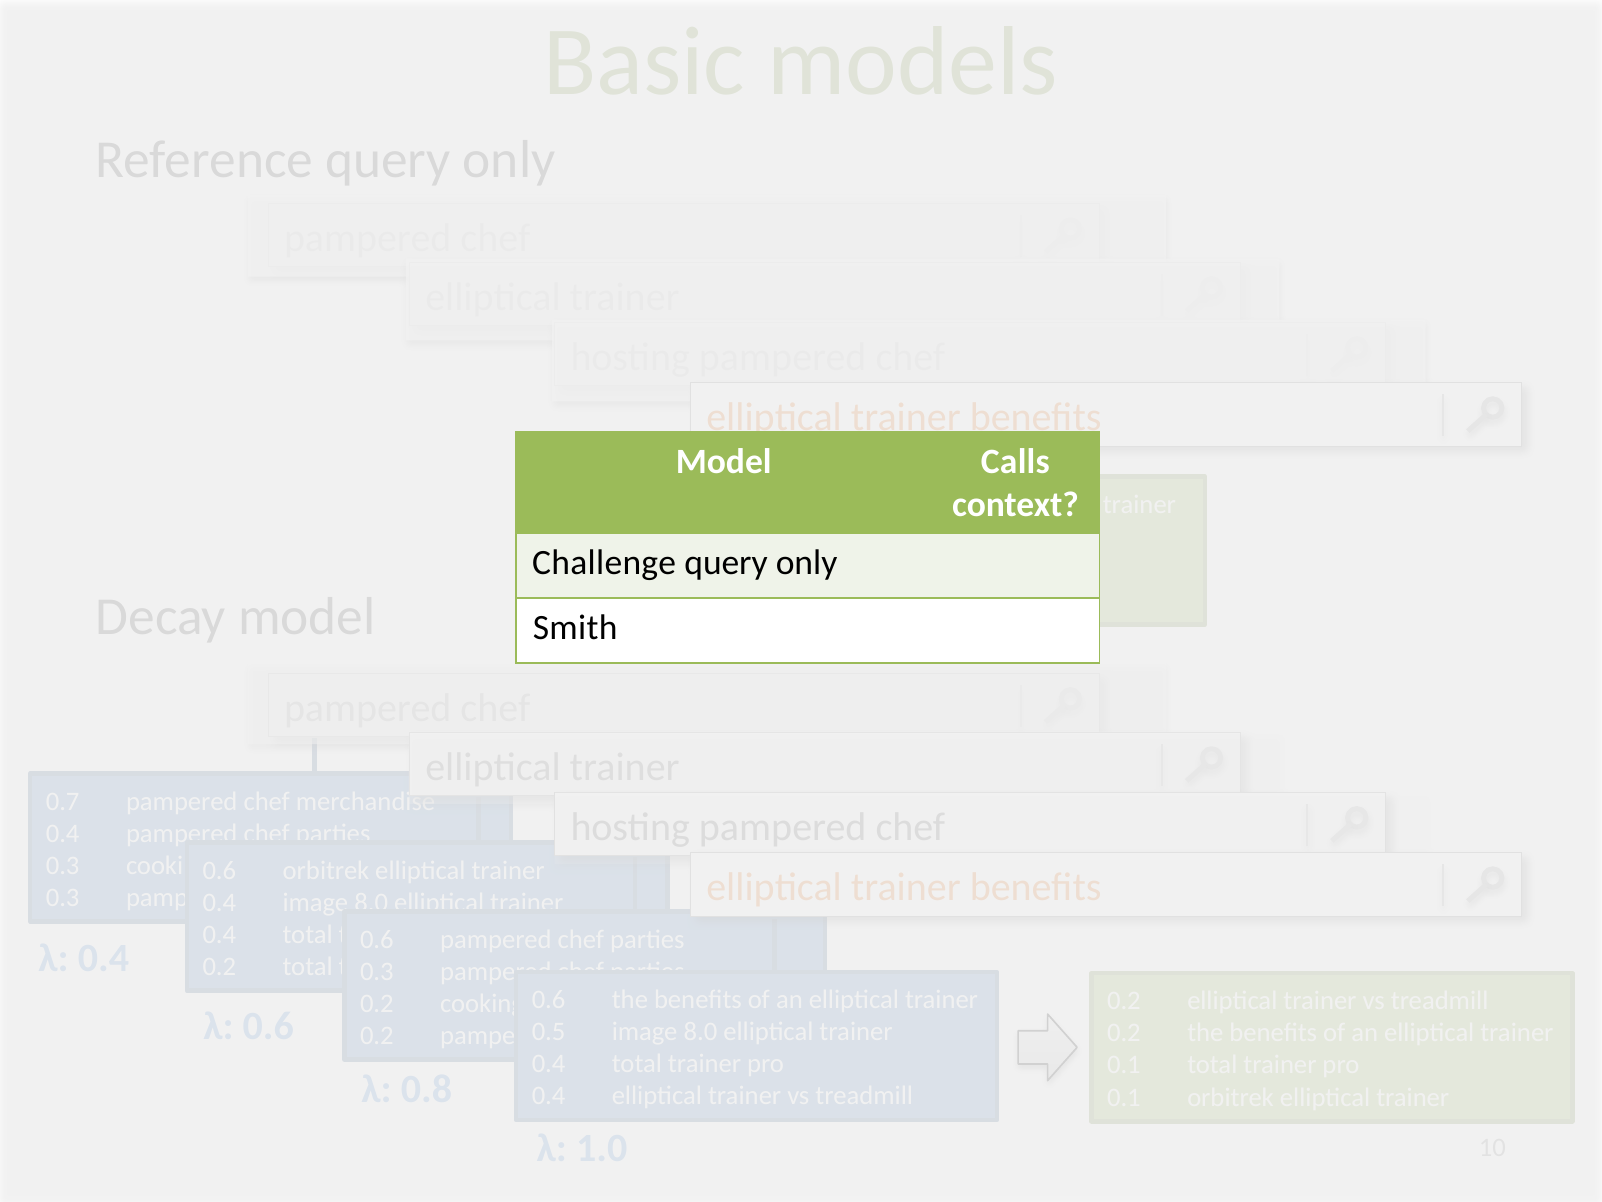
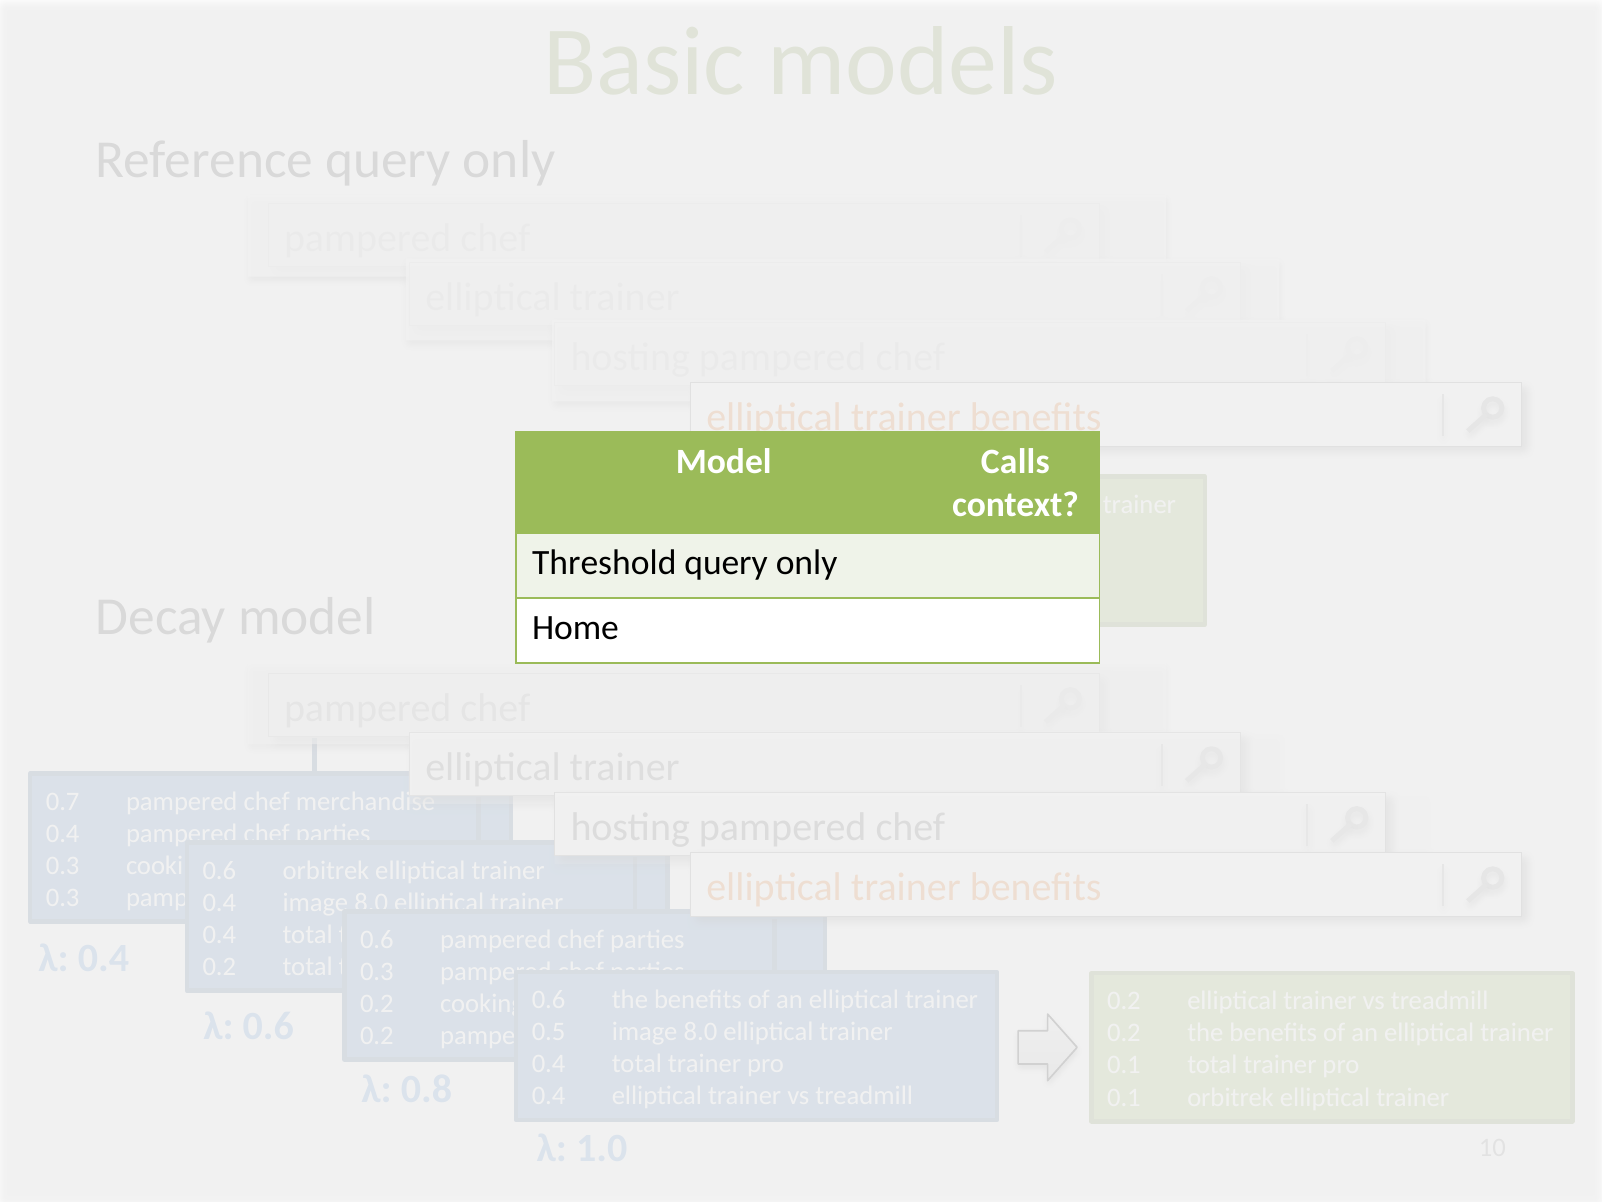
Challenge: Challenge -> Threshold (604, 563)
Smith: Smith -> Home (575, 628)
